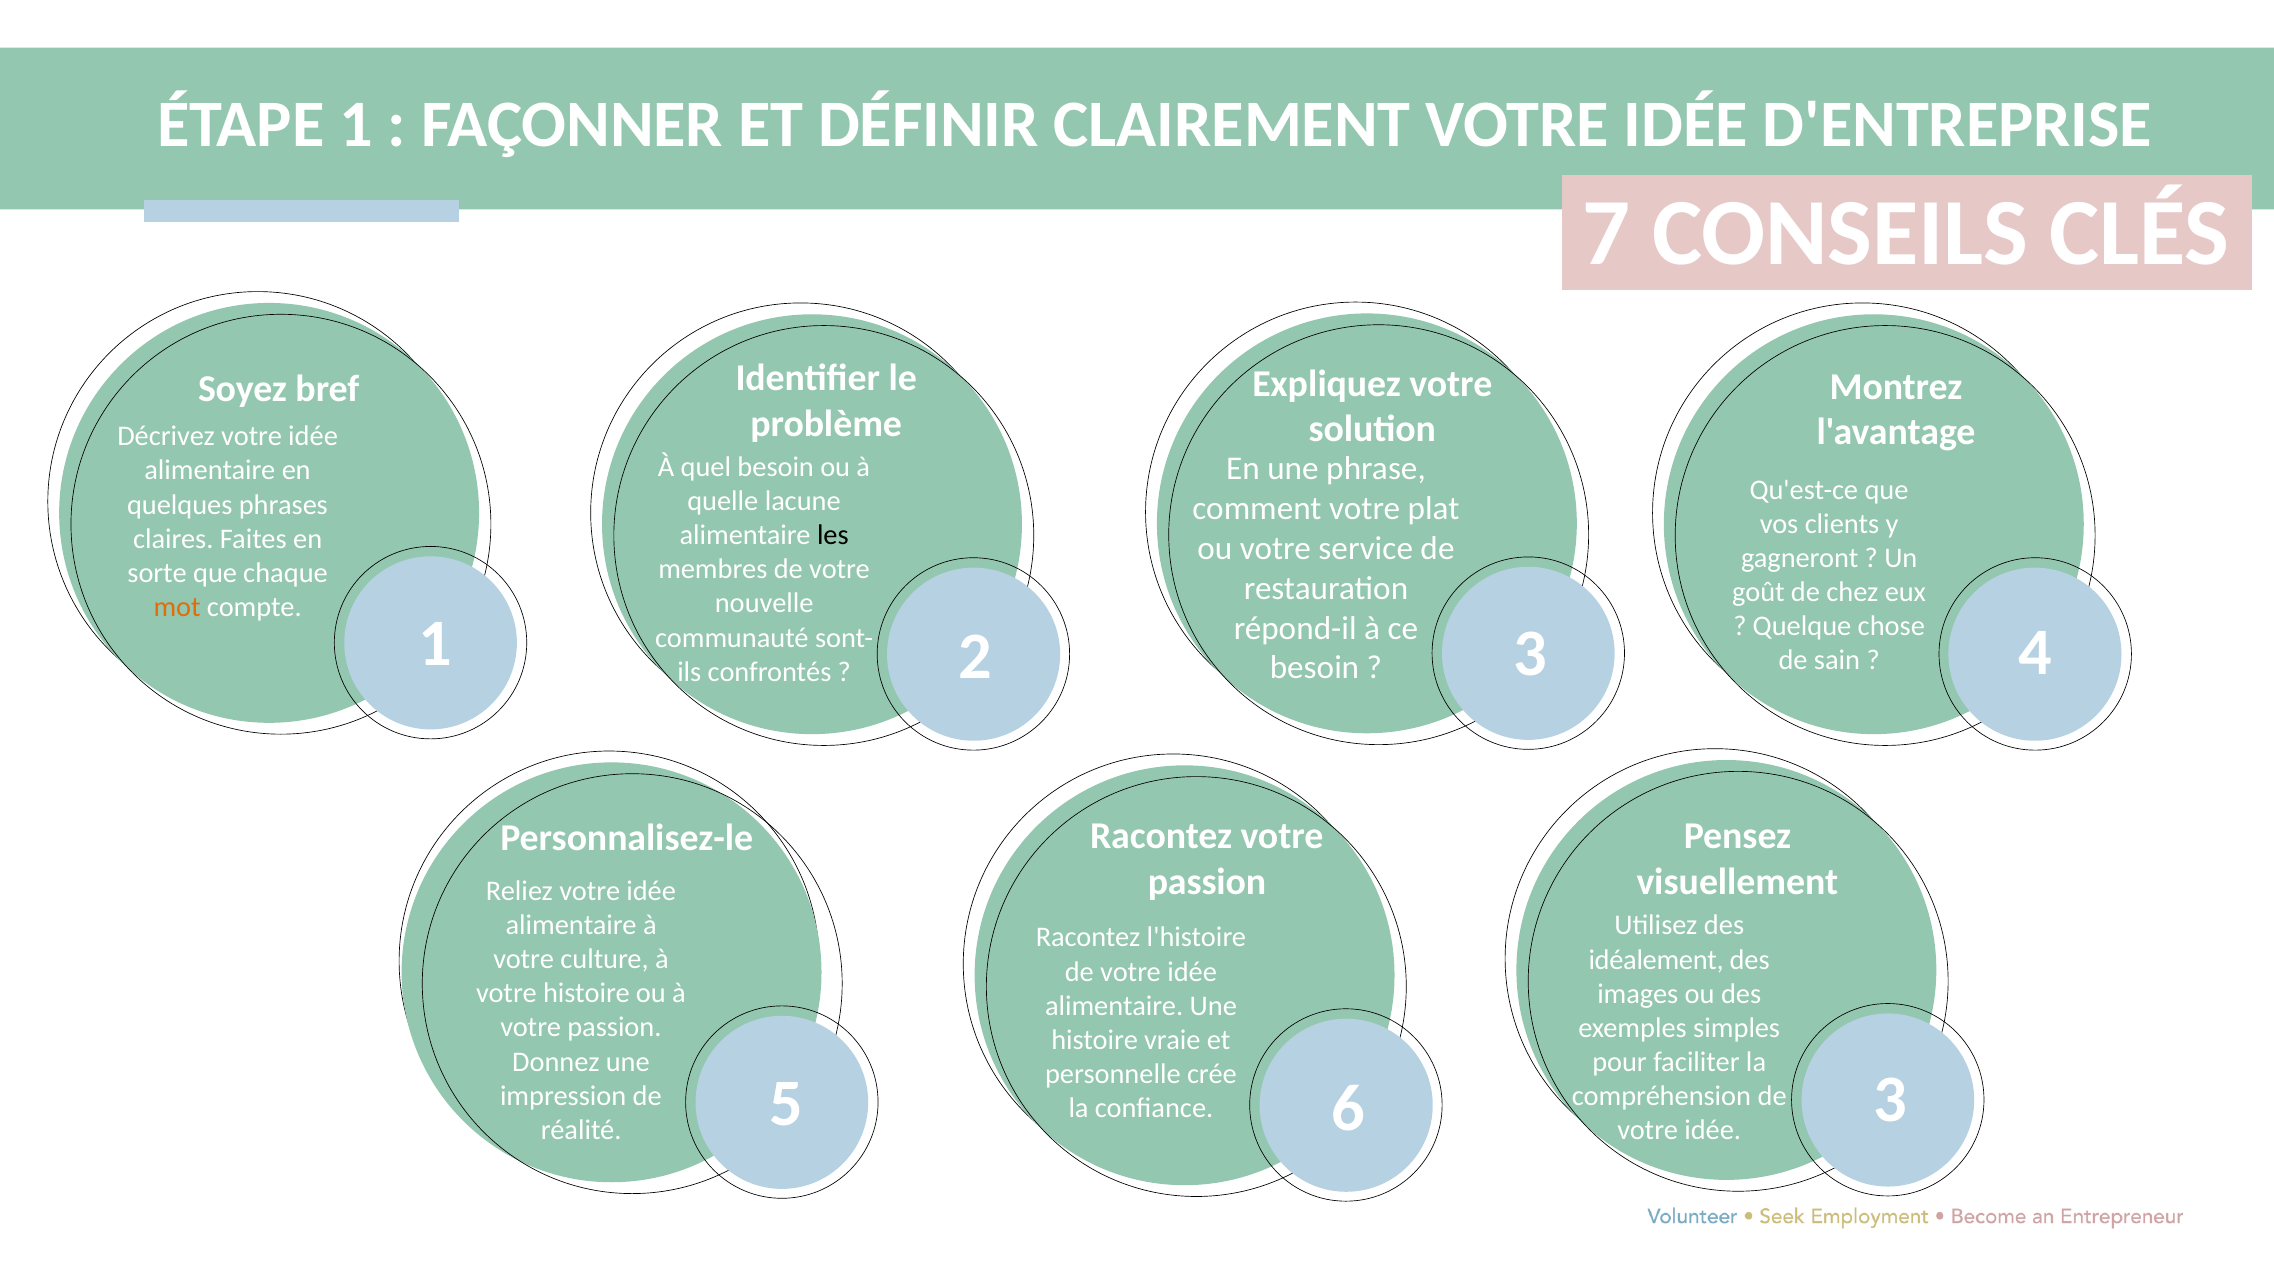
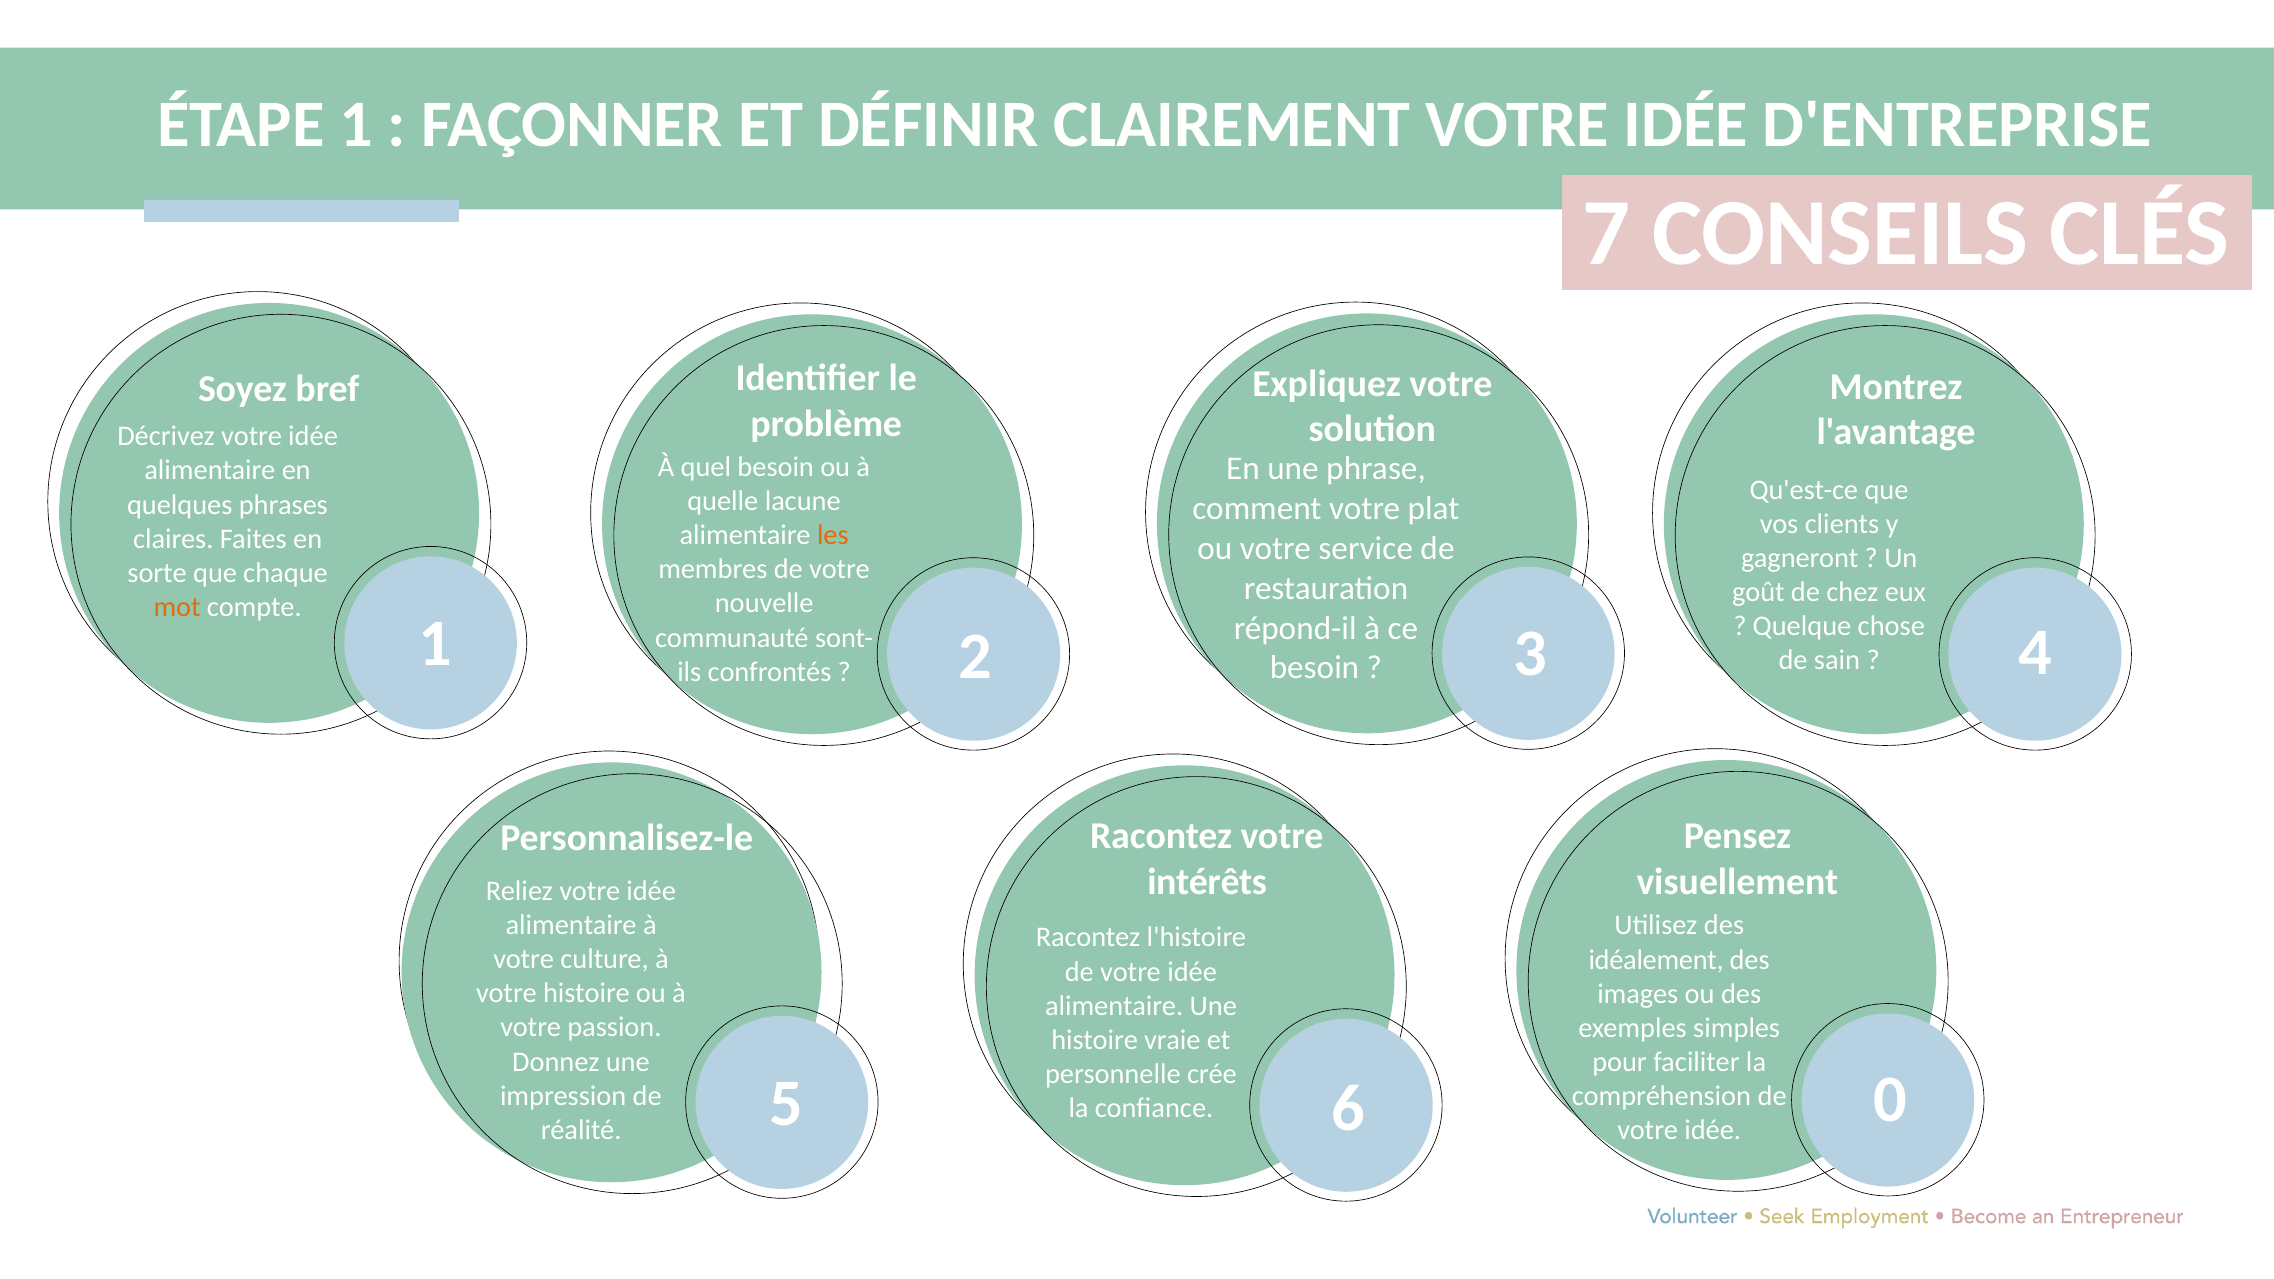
les colour: black -> orange (833, 535)
passion: passion -> intérêts (1207, 882)
6 3: 3 -> 0 (1890, 1100)
